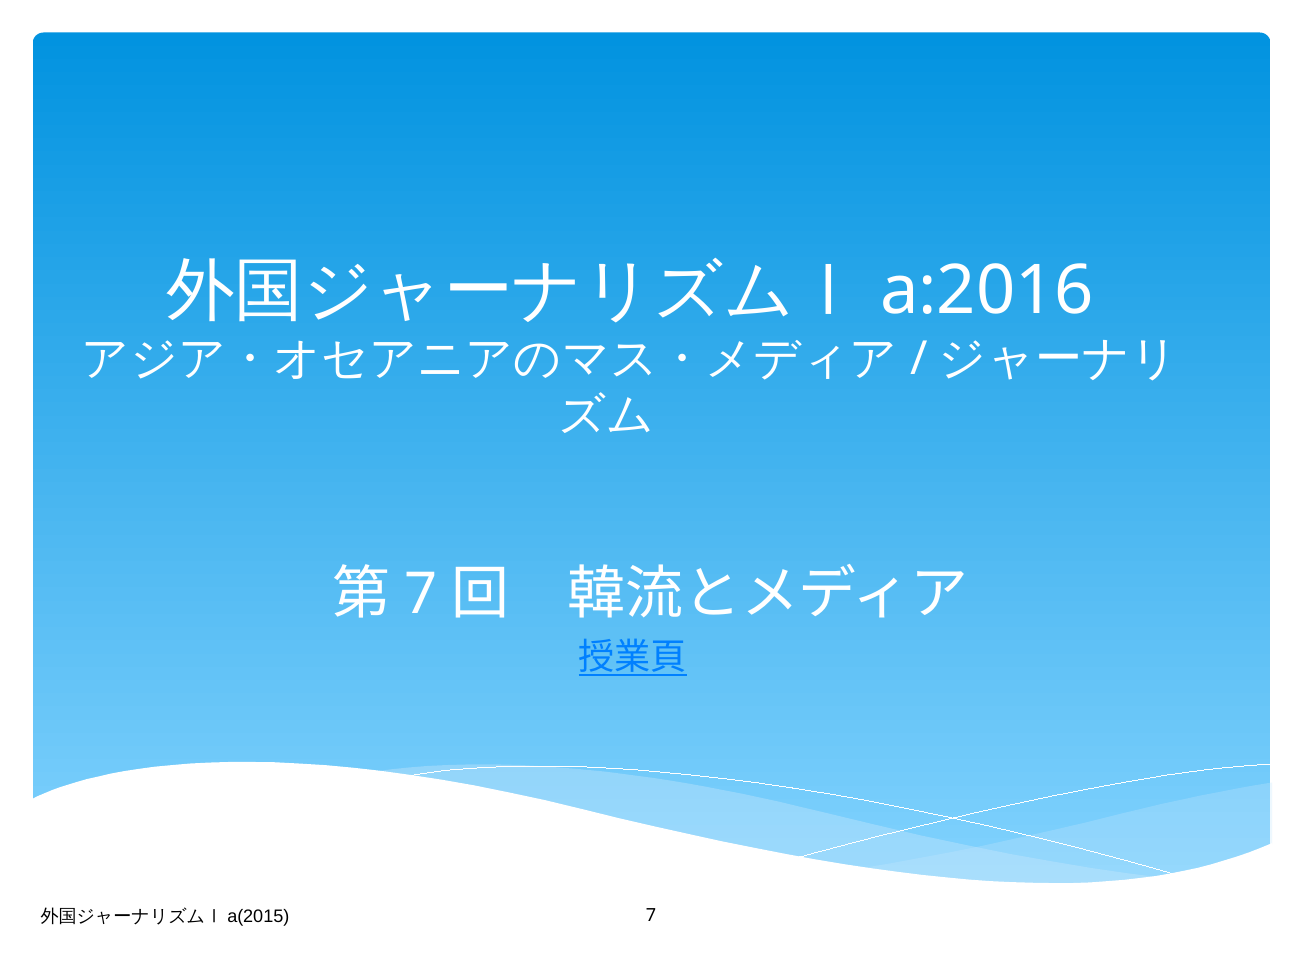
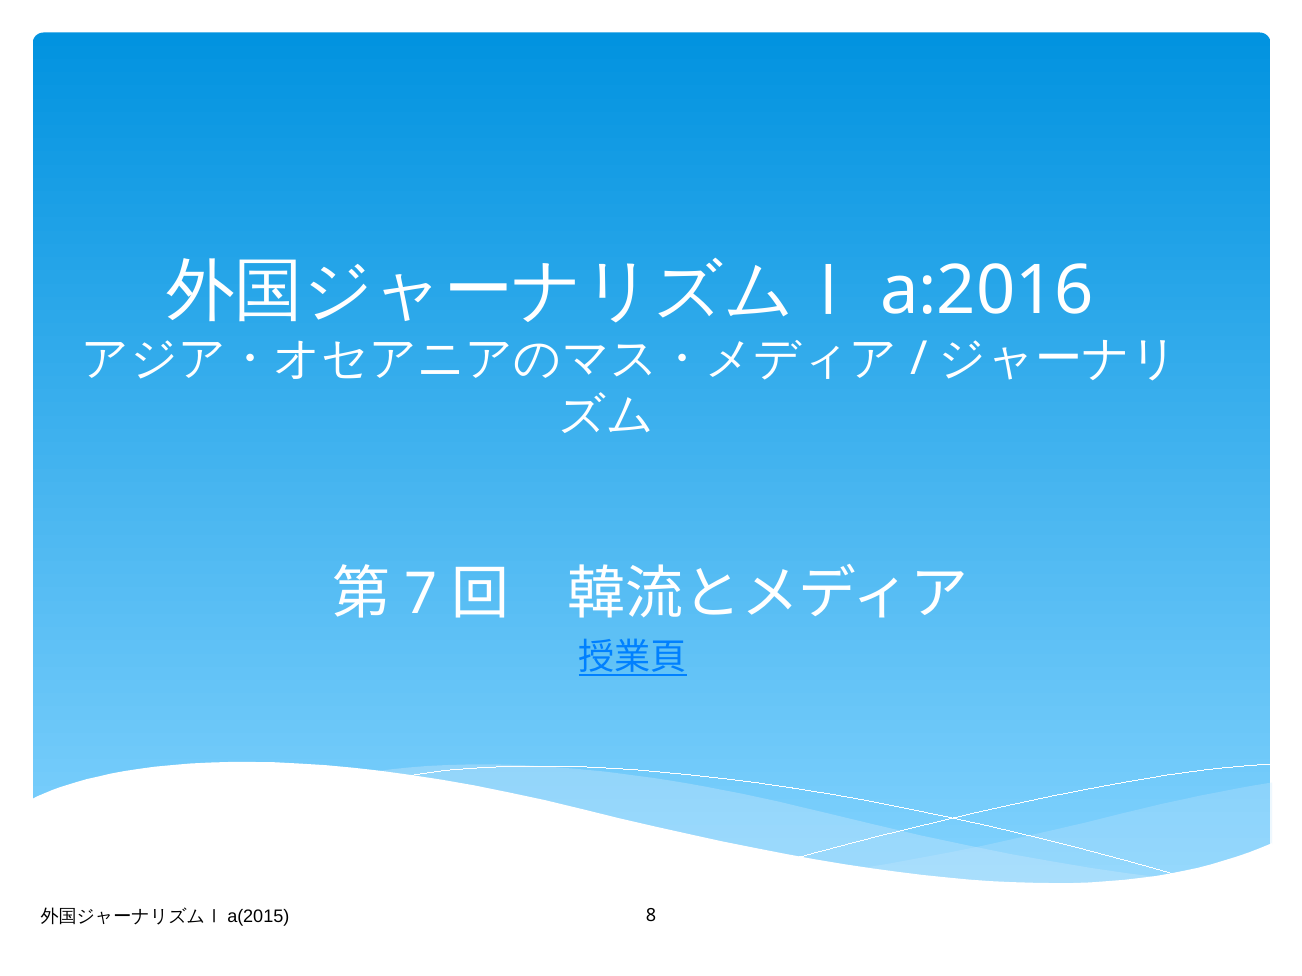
7: 7 -> 8 (651, 916)
